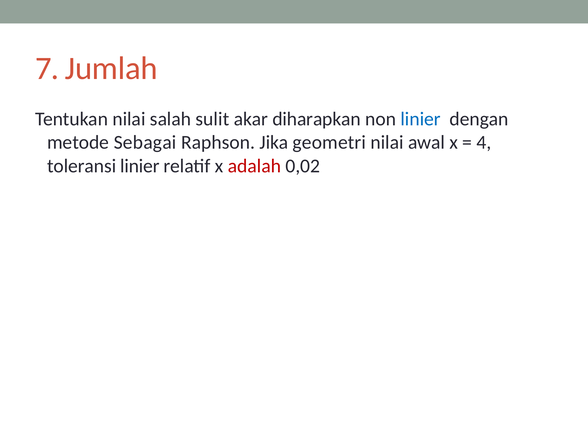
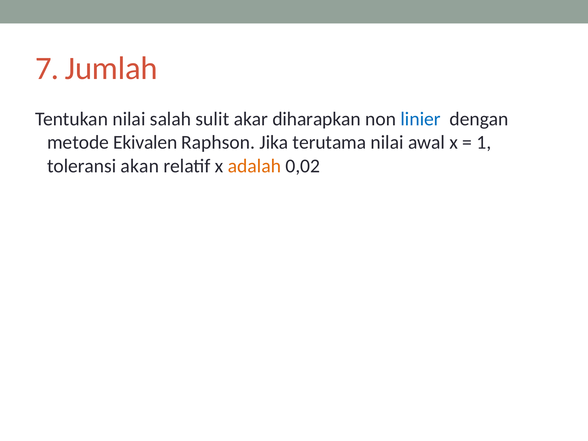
Sebagai: Sebagai -> Ekivalen (145, 142)
geometri: geometri -> terutama (329, 142)
4: 4 -> 1 (484, 142)
toleransi linier: linier -> akan (140, 166)
adalah colour: red -> orange (254, 166)
